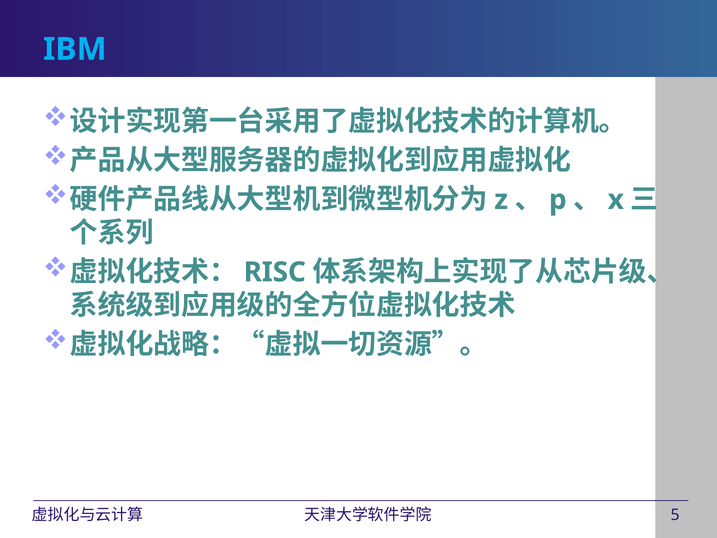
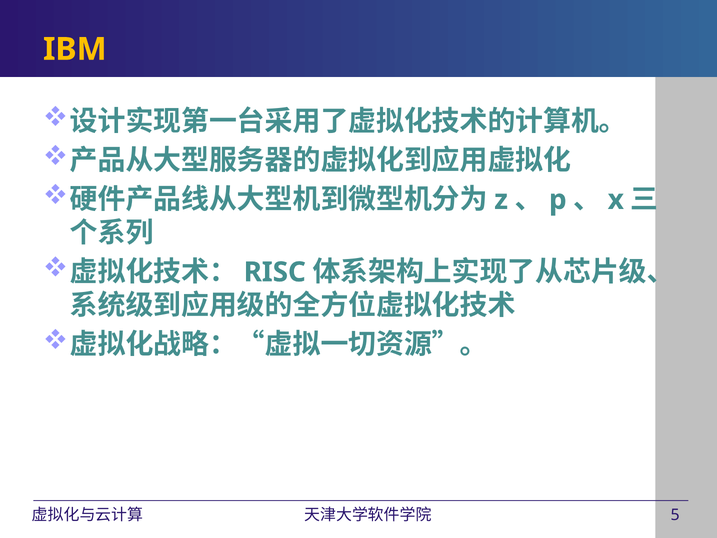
IBM colour: light blue -> yellow (75, 49)
